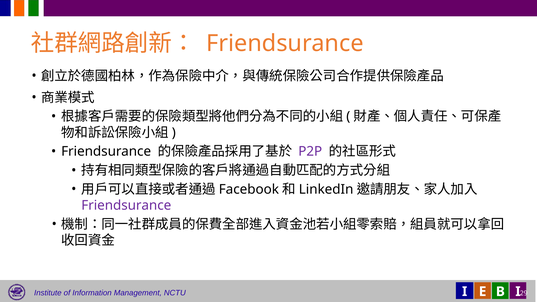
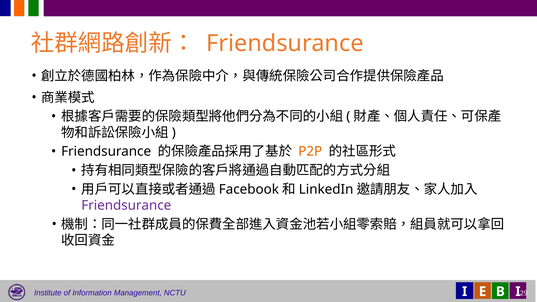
P2P colour: purple -> orange (310, 152)
